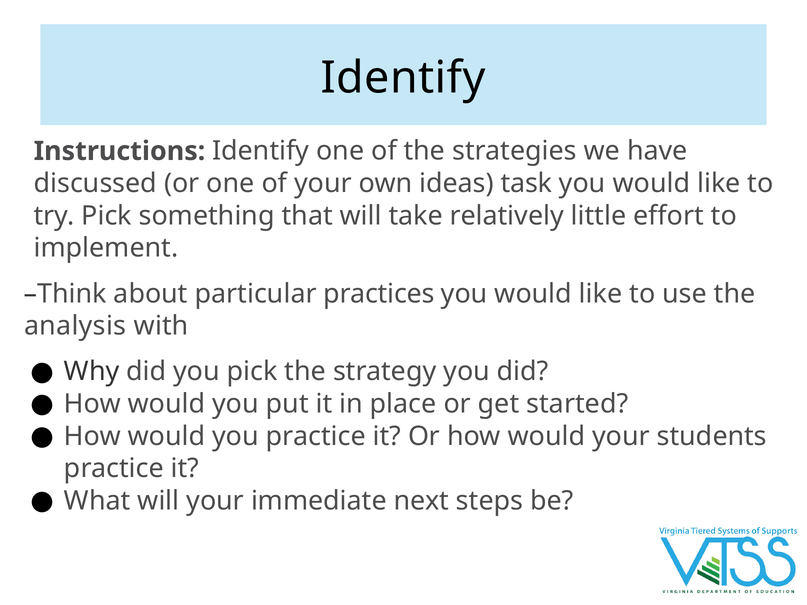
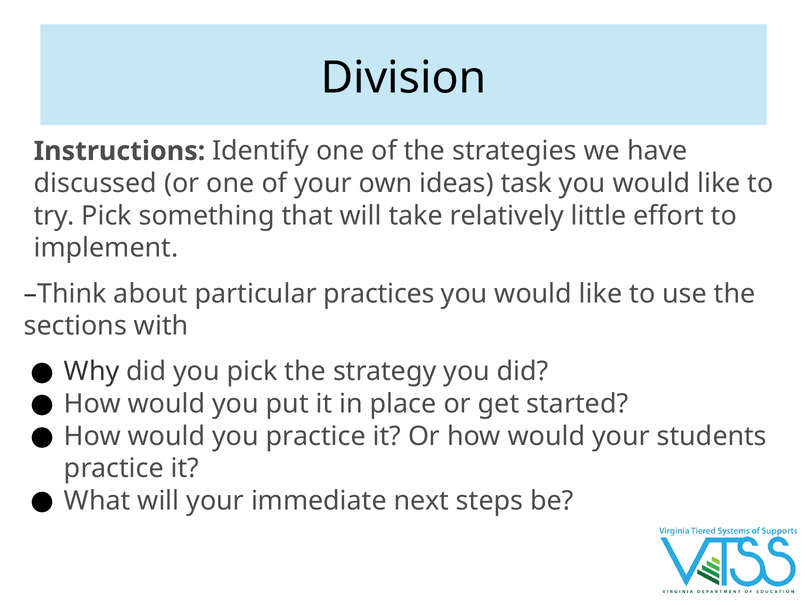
Identify: Identify -> Division (404, 78)
analysis: analysis -> sections (75, 326)
